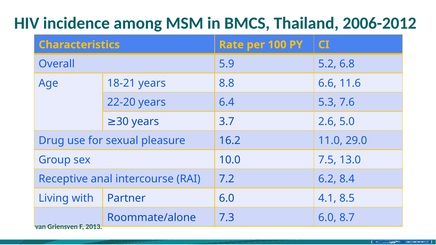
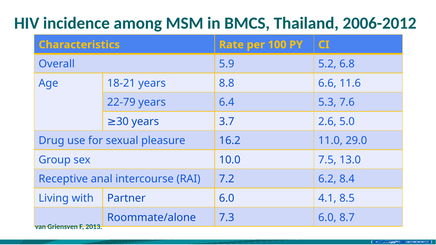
22-20: 22-20 -> 22-79 (121, 102)
